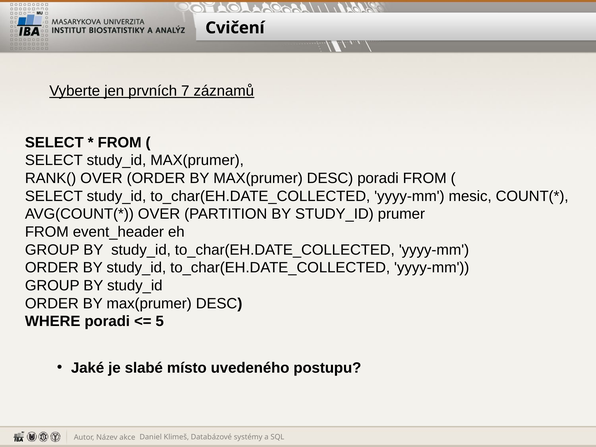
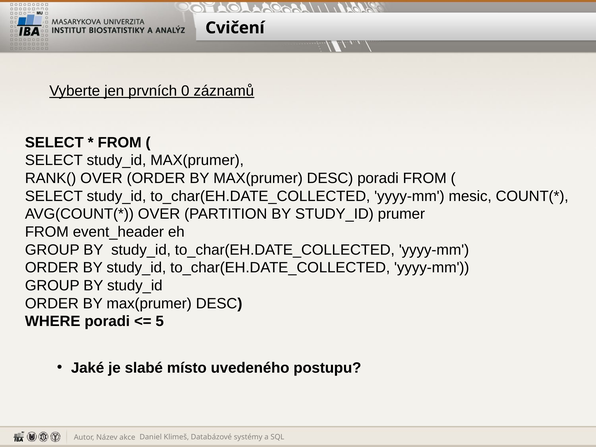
7: 7 -> 0 (185, 91)
